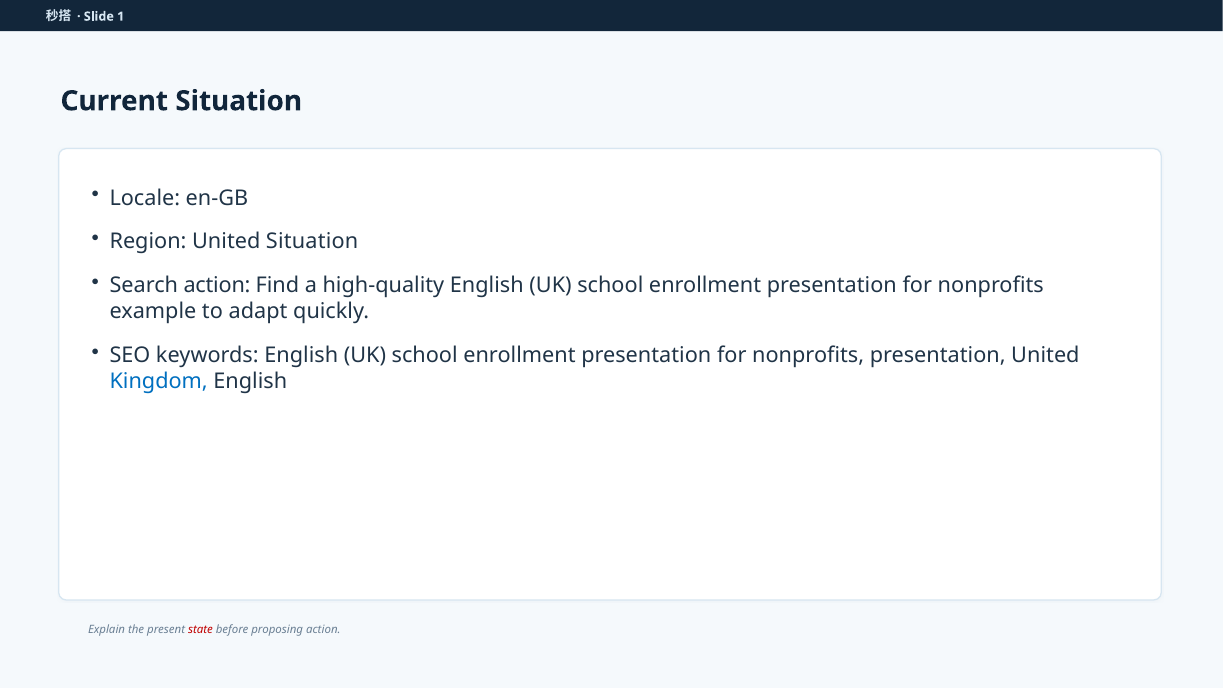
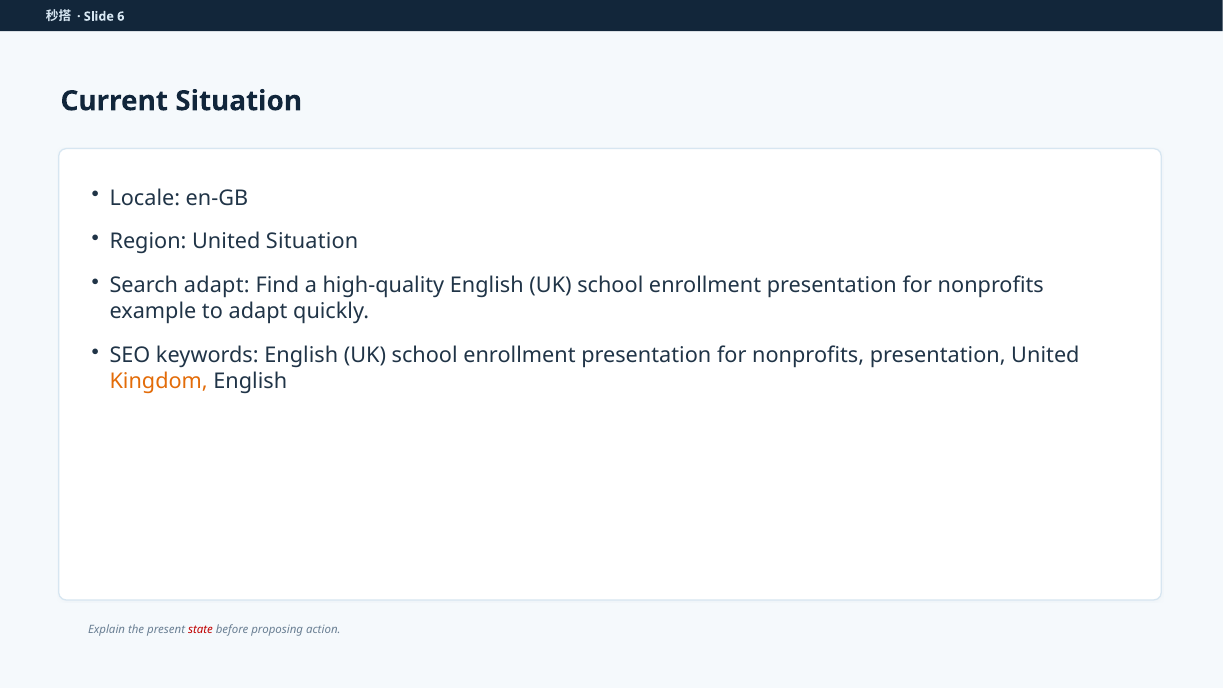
1: 1 -> 6 (121, 16)
Search action: action -> adapt (217, 286)
Kingdom colour: blue -> orange (159, 381)
